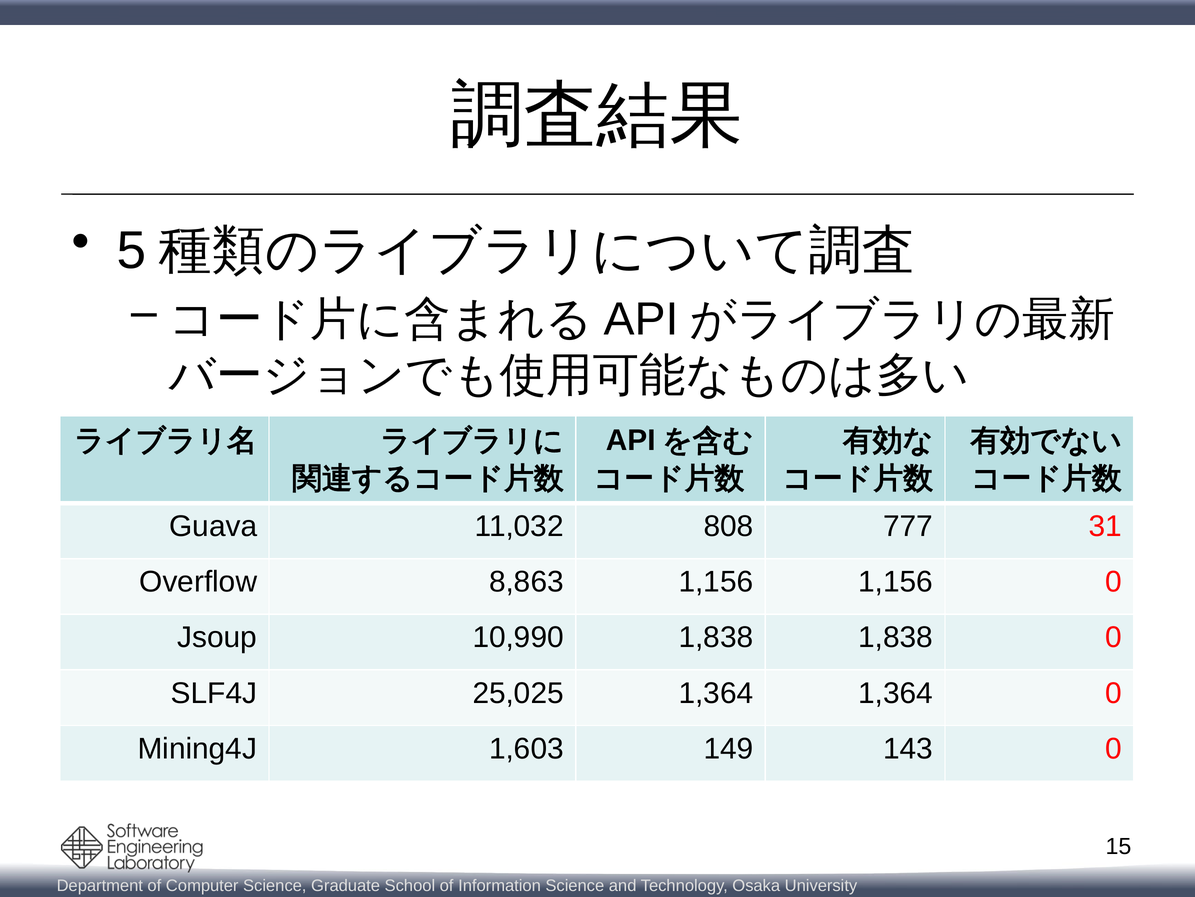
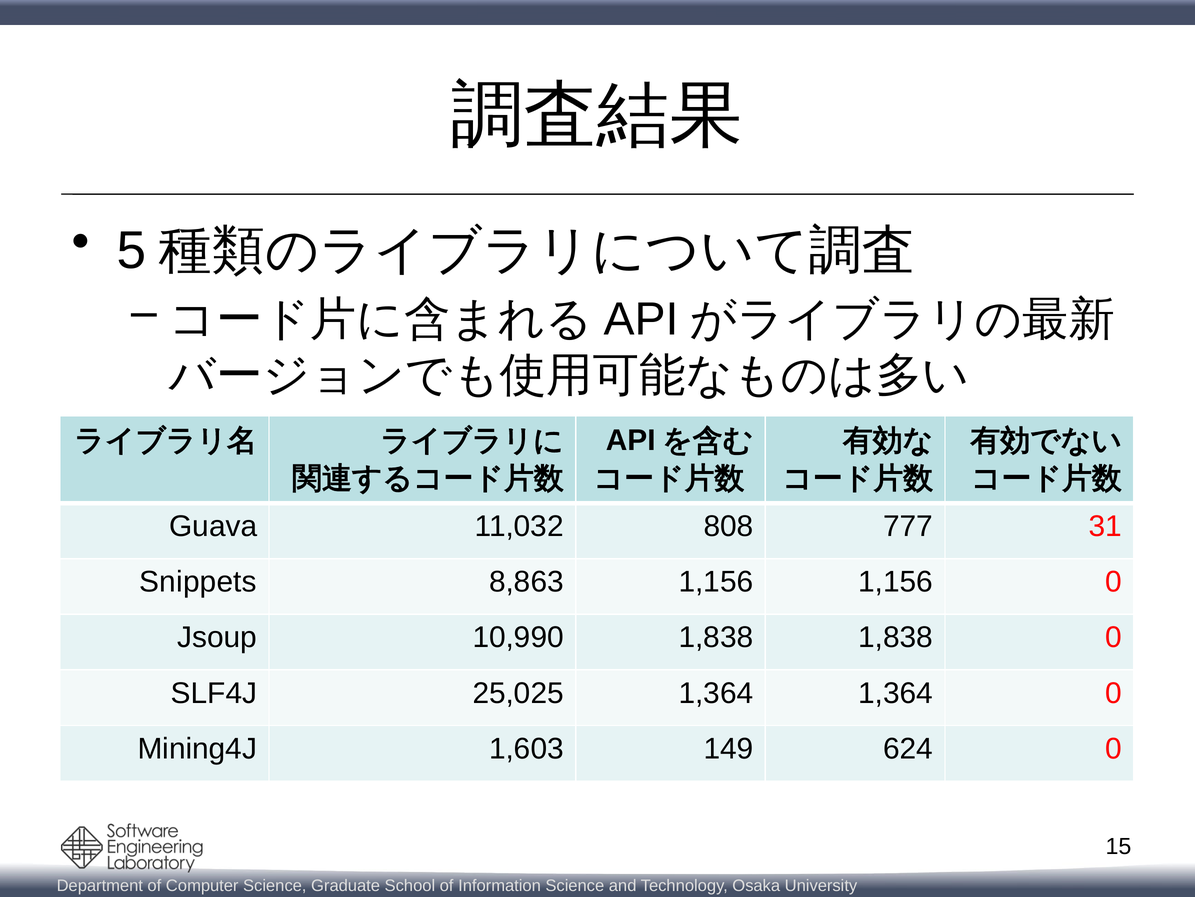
Overflow: Overflow -> Snippets (198, 582)
143: 143 -> 624 (908, 748)
